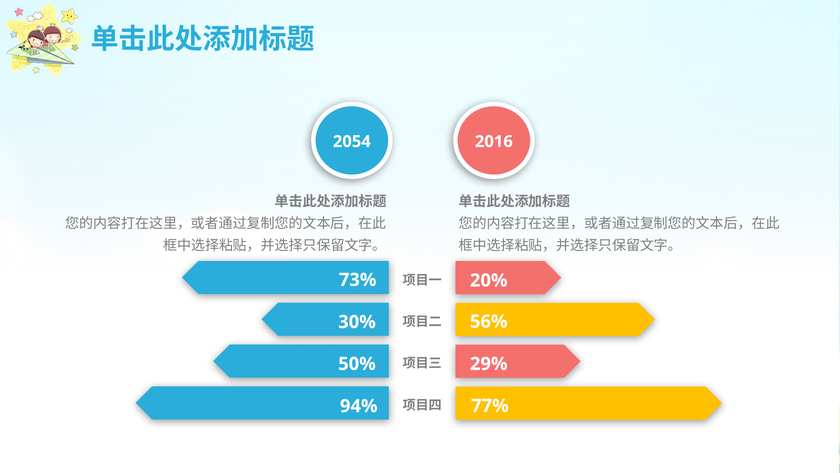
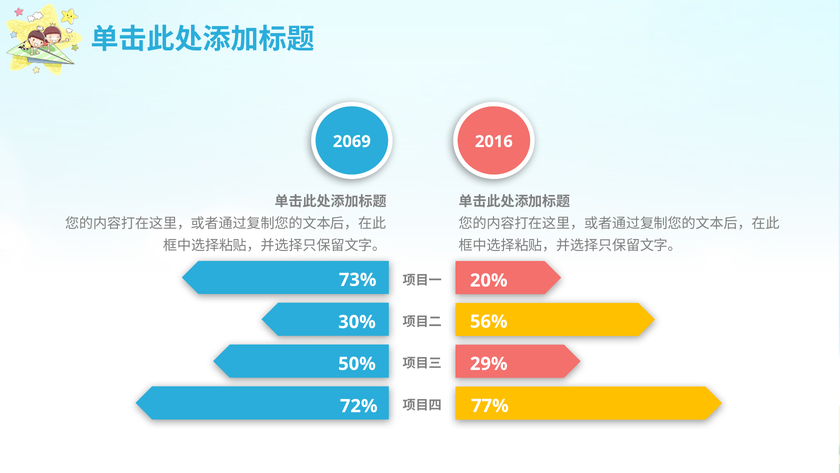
2054: 2054 -> 2069 (352, 141)
94%: 94% -> 72% (359, 406)
